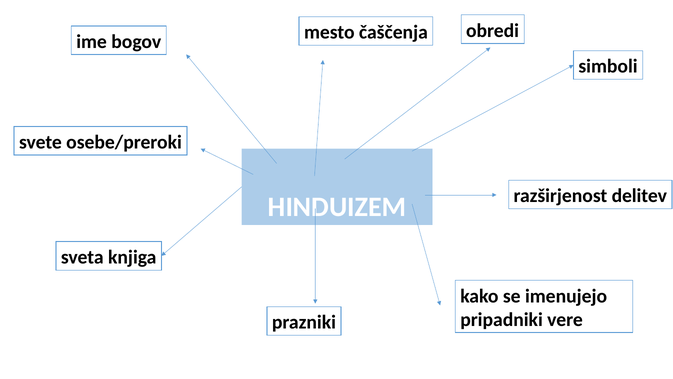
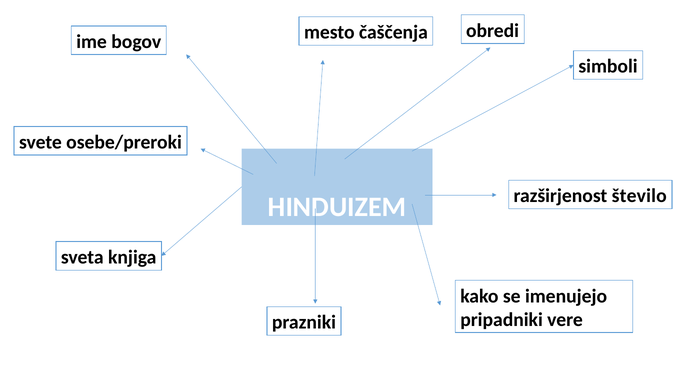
delitev: delitev -> število (639, 196)
